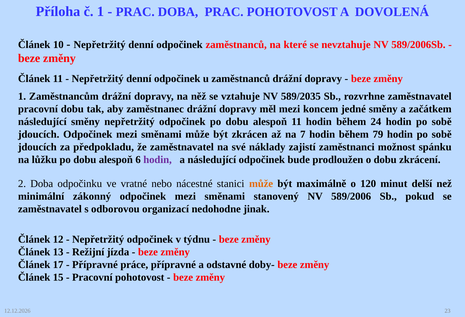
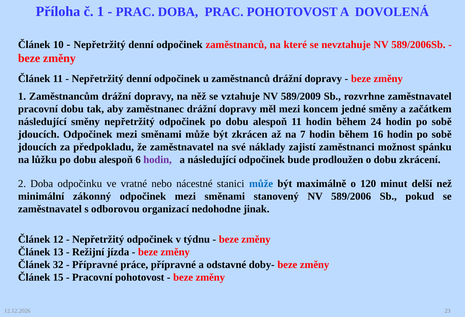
589/2035: 589/2035 -> 589/2009 (301, 96)
79: 79 -> 16 (378, 134)
může colour: orange -> blue (261, 183)
17: 17 -> 32 (58, 264)
